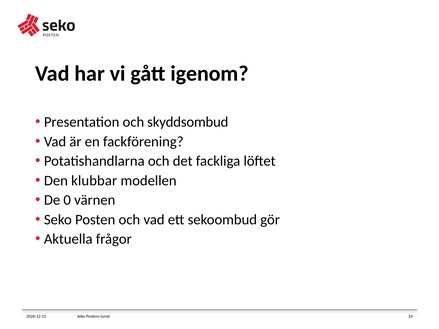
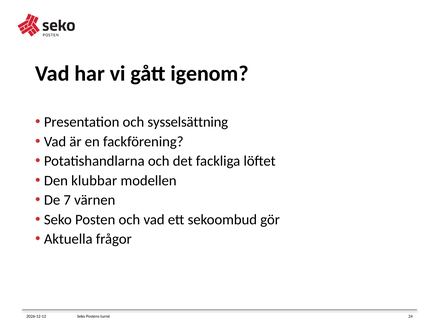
skyddsombud: skyddsombud -> sysselsättning (188, 122)
0: 0 -> 7 (67, 200)
